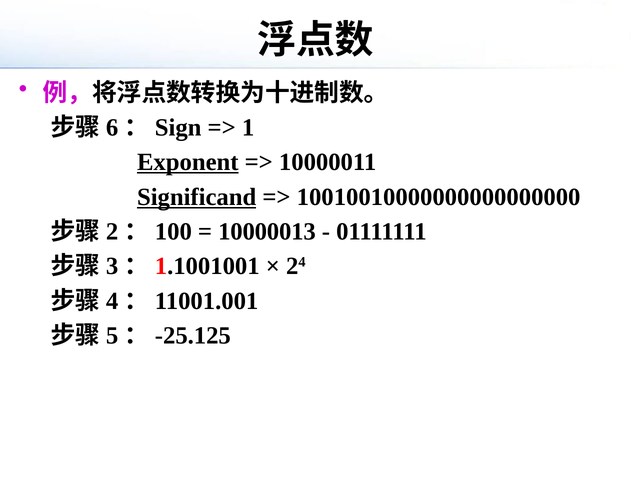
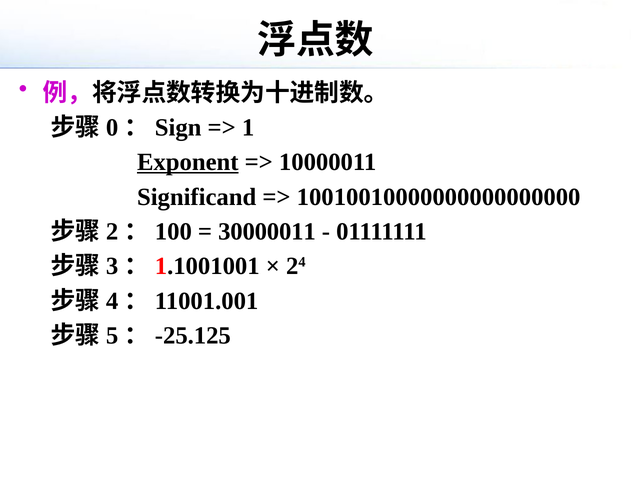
6: 6 -> 0 (112, 128)
Significand underline: present -> none (197, 197)
10000013: 10000013 -> 30000011 (267, 232)
